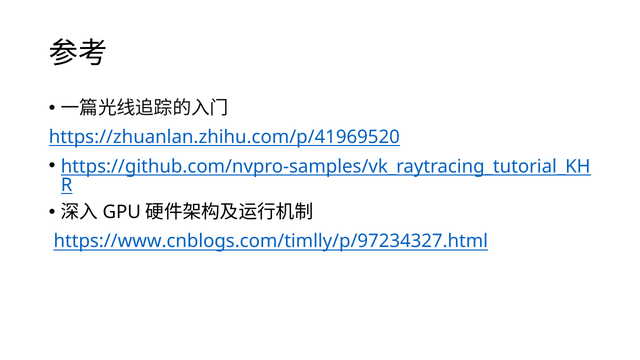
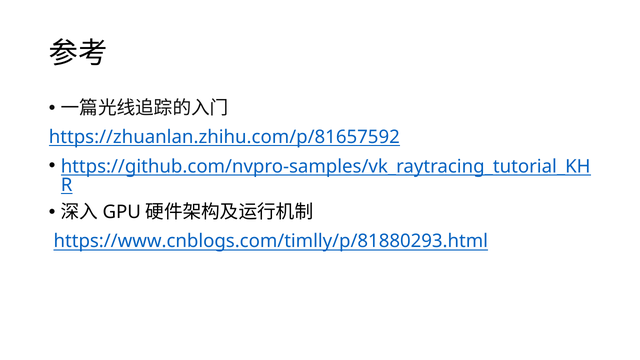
https://zhuanlan.zhihu.com/p/41969520: https://zhuanlan.zhihu.com/p/41969520 -> https://zhuanlan.zhihu.com/p/81657592 (224, 137)
https://www.cnblogs.com/timlly/p/97234327.html: https://www.cnblogs.com/timlly/p/97234327.html -> https://www.cnblogs.com/timlly/p/81880293.html (271, 241)
